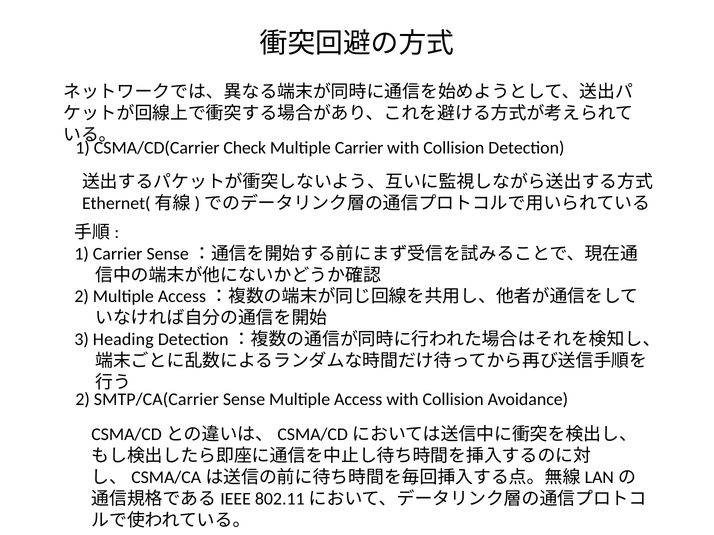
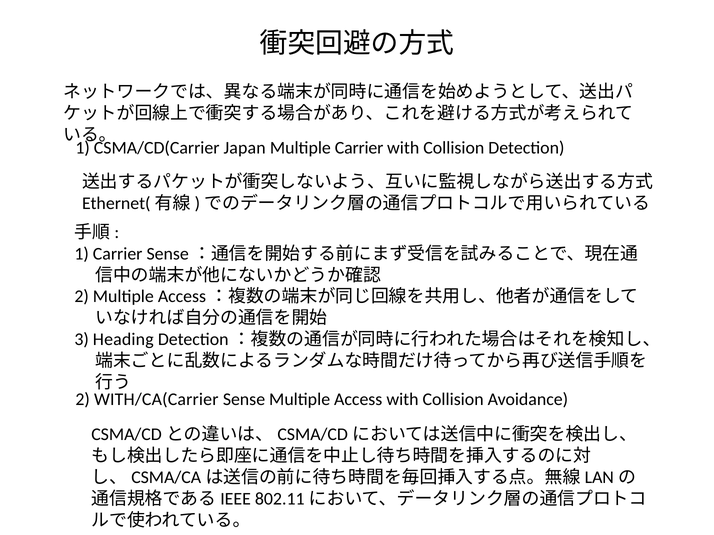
Check: Check -> Japan (245, 148)
SMTP/CA(Carrier: SMTP/CA(Carrier -> WITH/CA(Carrier (156, 400)
